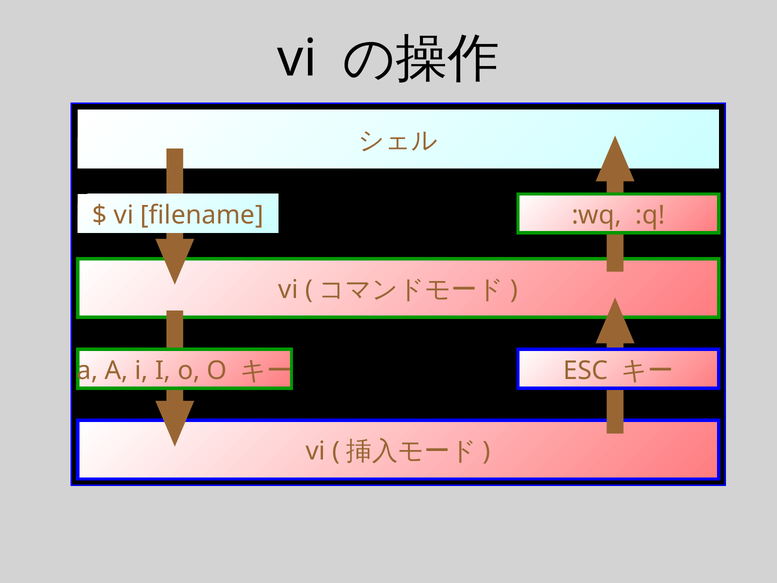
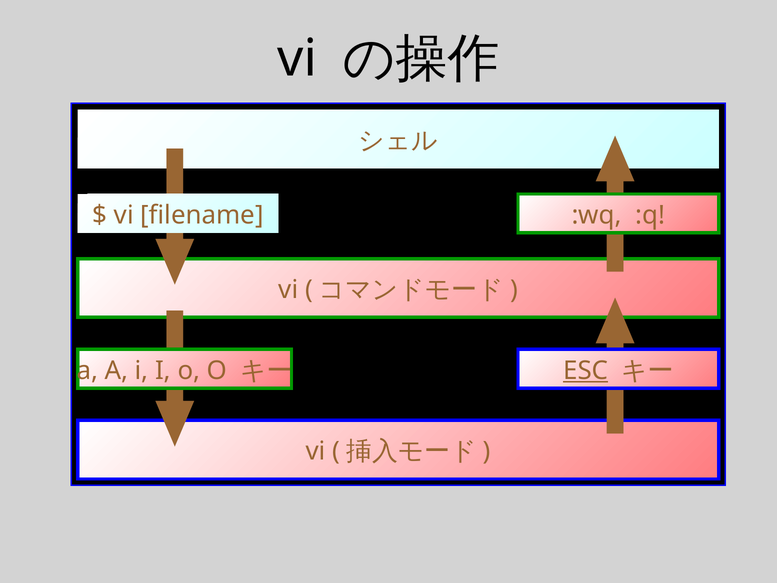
ESC underline: none -> present (586, 370)
